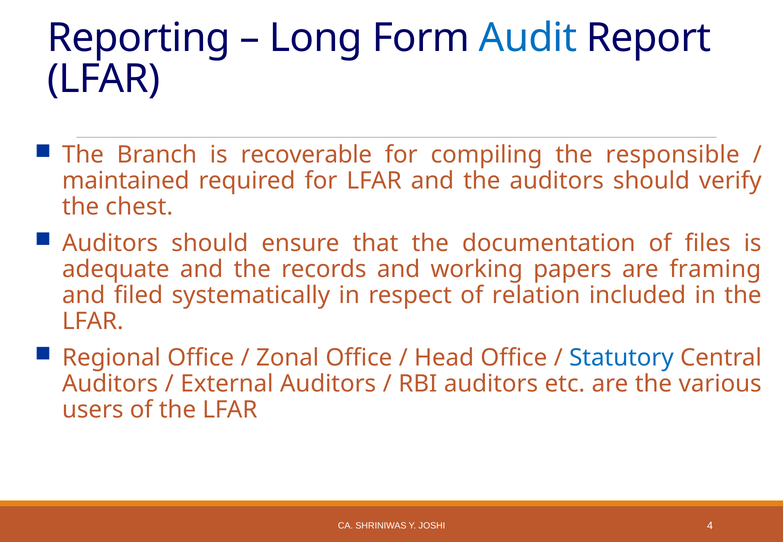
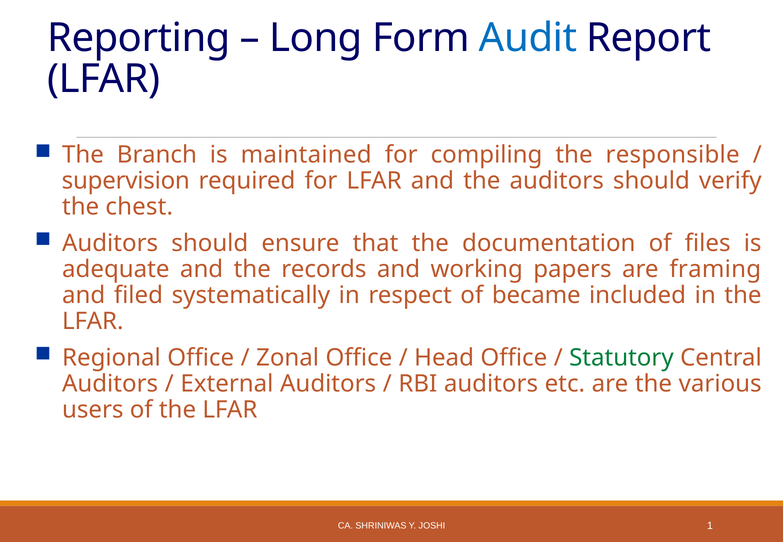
recoverable: recoverable -> maintained (306, 155)
maintained: maintained -> supervision (126, 181)
relation: relation -> became (536, 295)
Statutory colour: blue -> green (621, 358)
4: 4 -> 1 (710, 526)
